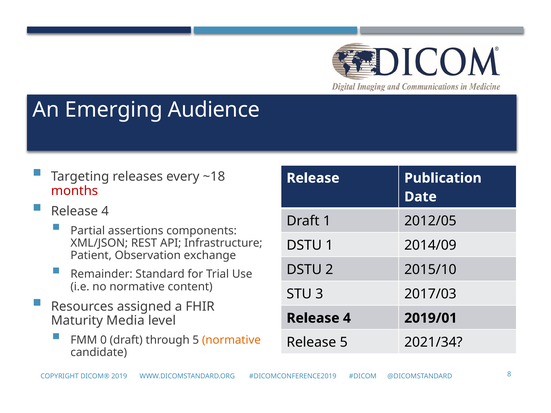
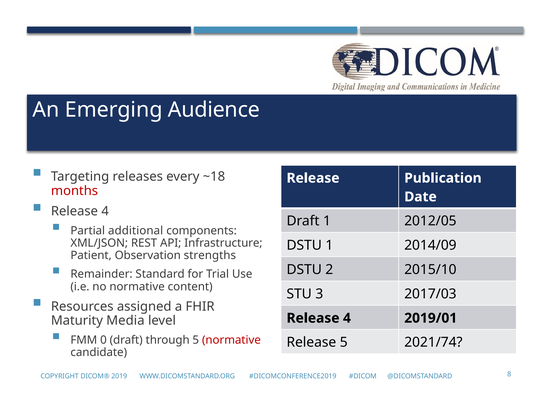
assertions: assertions -> additional (136, 231)
exchange: exchange -> strengths (210, 256)
normative colour: orange -> red (231, 340)
2021/34: 2021/34 -> 2021/74 (433, 343)
